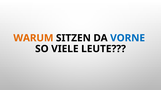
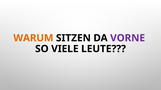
VORNE colour: blue -> purple (128, 38)
